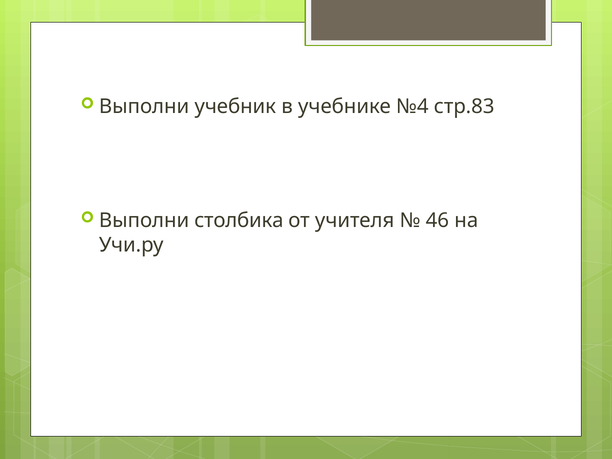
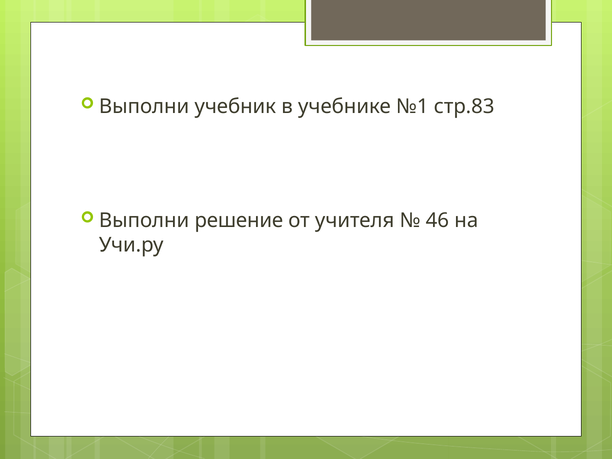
№4: №4 -> №1 (412, 106)
столбика: столбика -> решение (239, 221)
